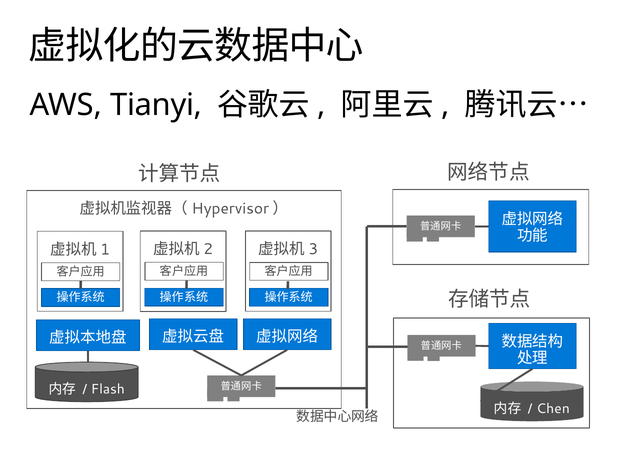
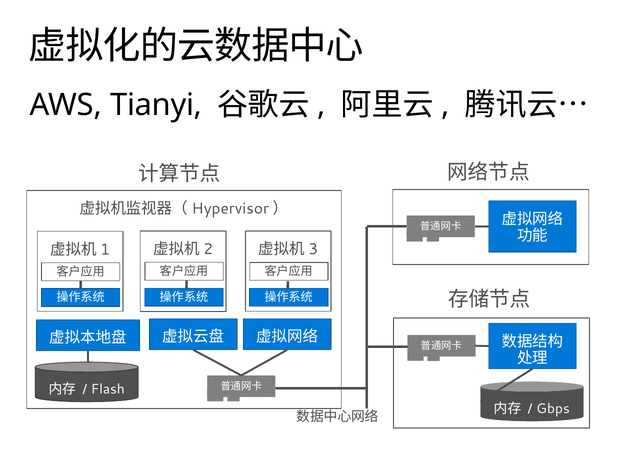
Chen: Chen -> Gbps (553, 408)
